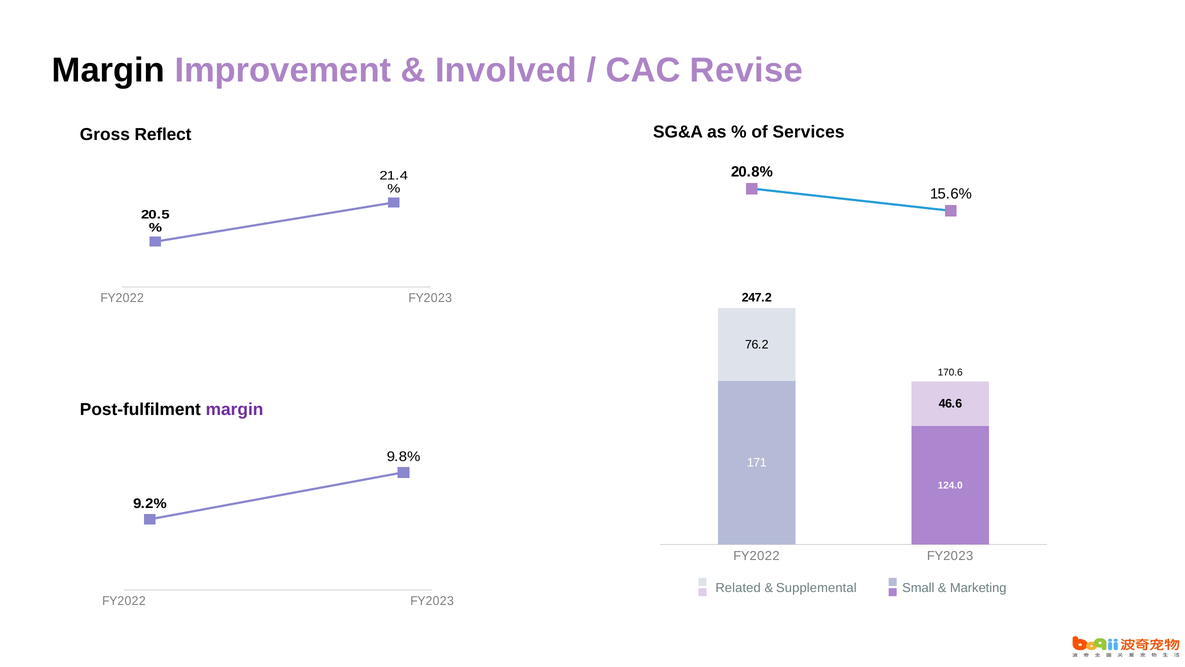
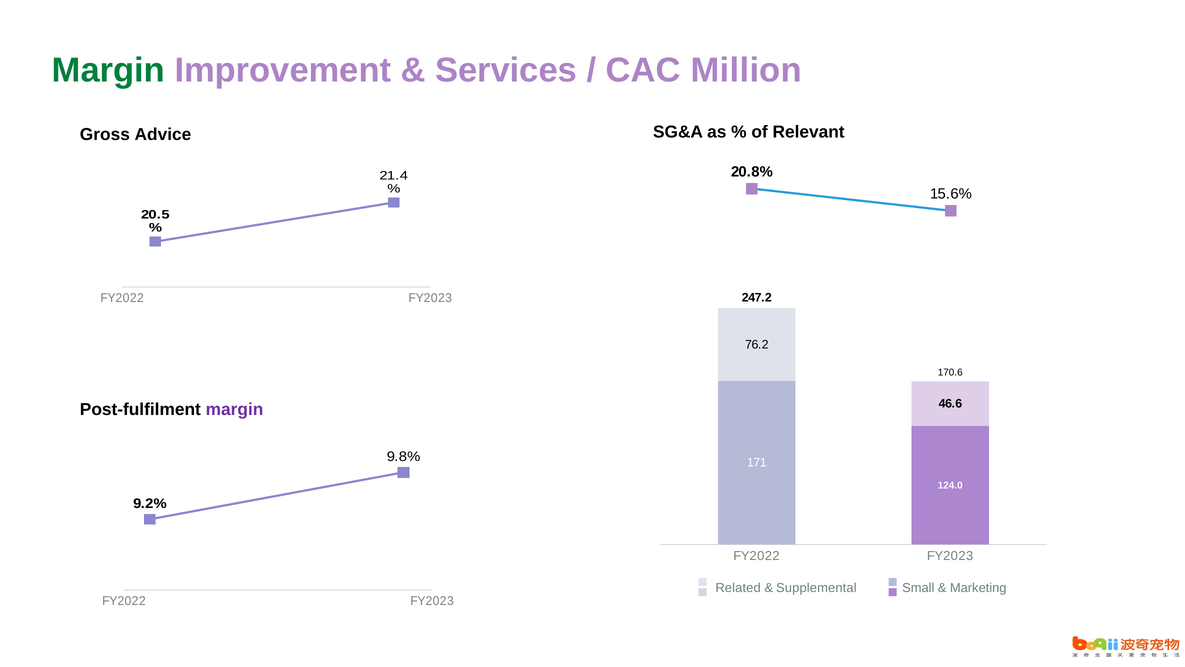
Margin colour: black -> green (109, 70)
Involved: Involved -> Services (506, 70)
Revise: Revise -> Million (746, 70)
Services: Services -> Relevant (809, 132)
Reflect: Reflect -> Advice (163, 134)
